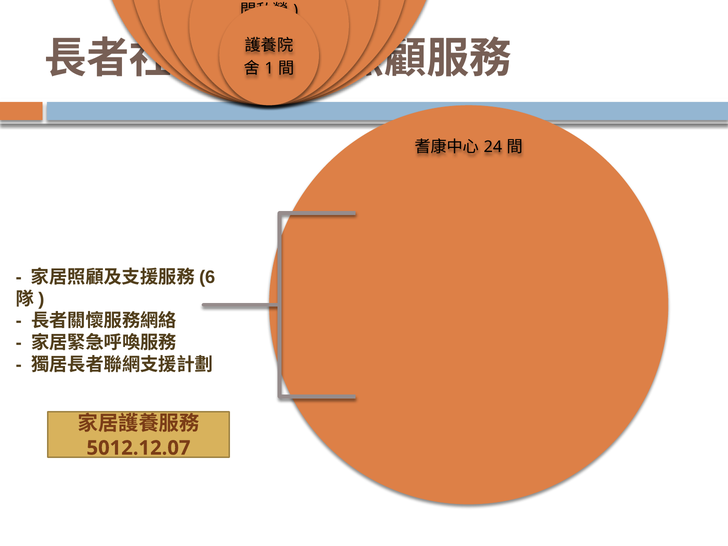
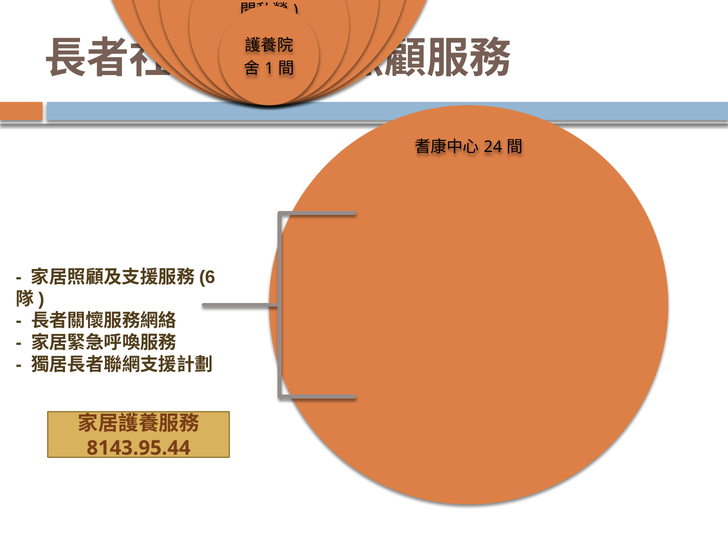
5012.12.07: 5012.12.07 -> 8143.95.44 (139, 448)
